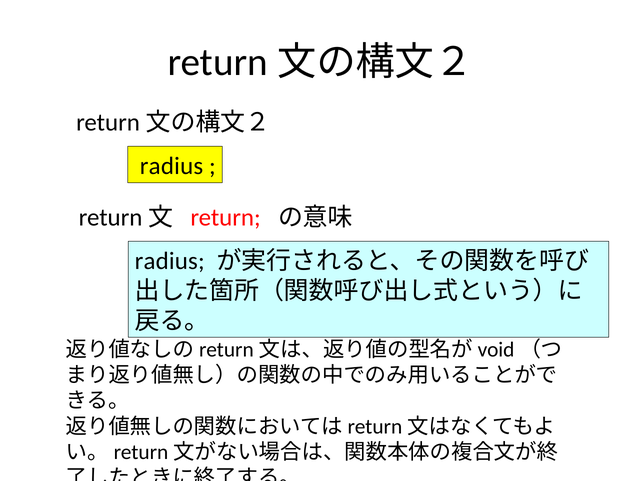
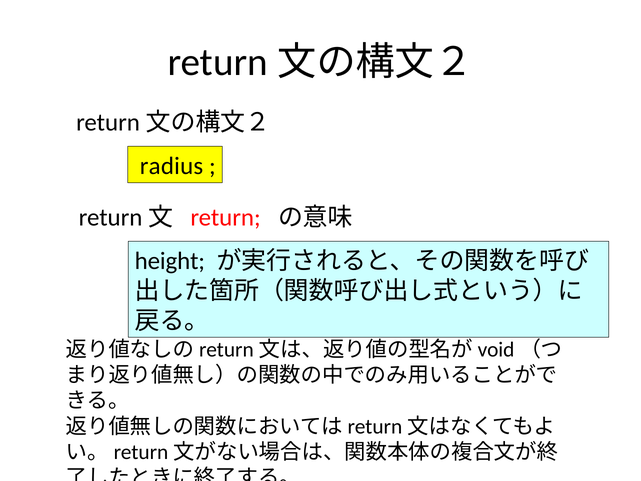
radius: radius -> height (170, 261)
